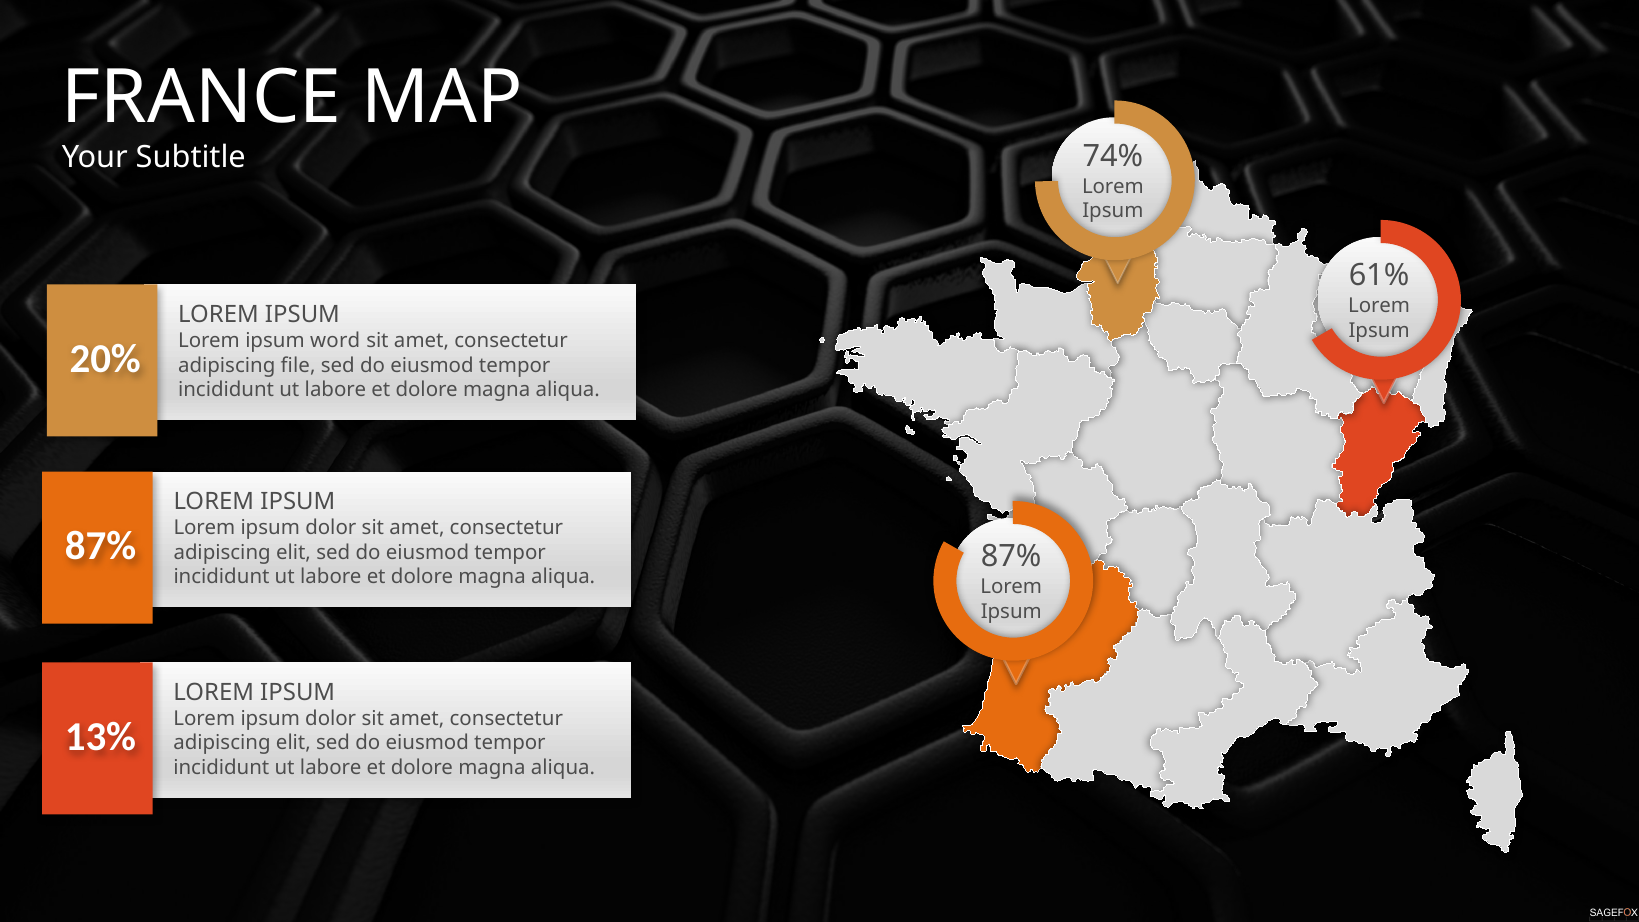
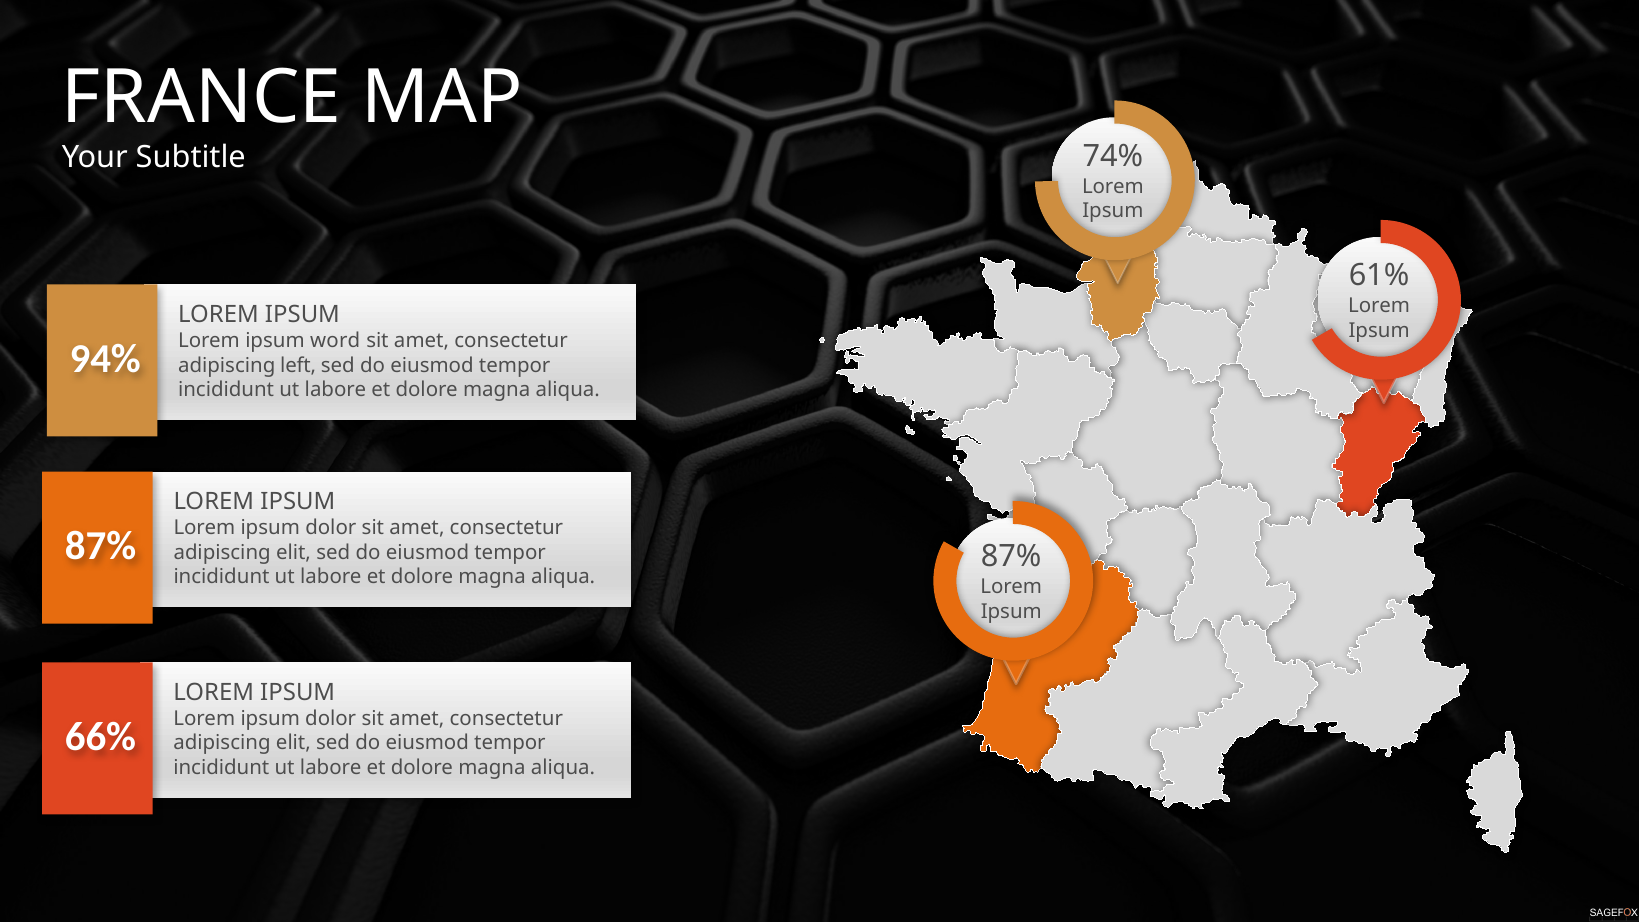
20%: 20% -> 94% (105, 359)
file: file -> left (298, 365)
13%: 13% -> 66% (100, 737)
